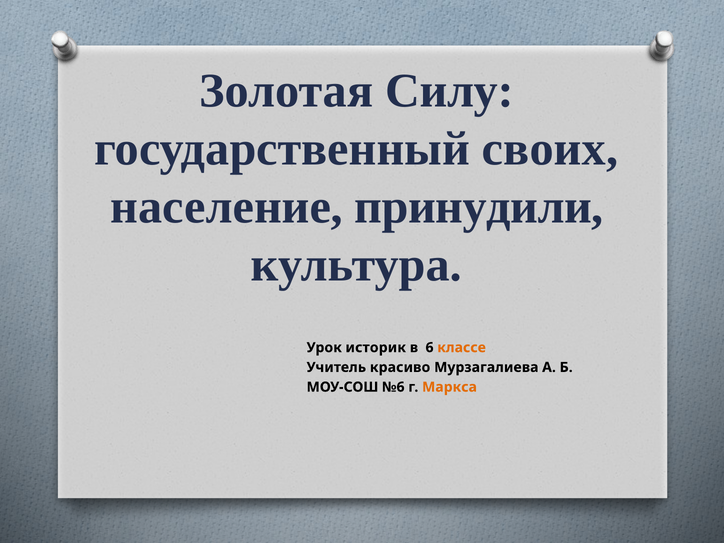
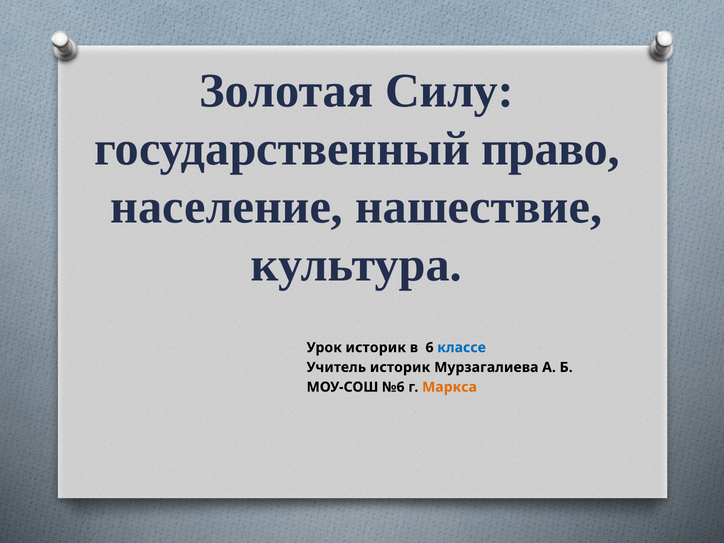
своих: своих -> право (550, 149)
принудили: принудили -> нашествие (479, 207)
классе colour: orange -> blue (462, 348)
Учитель красиво: красиво -> историк (400, 367)
